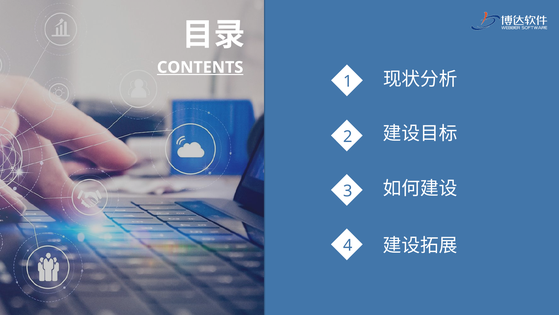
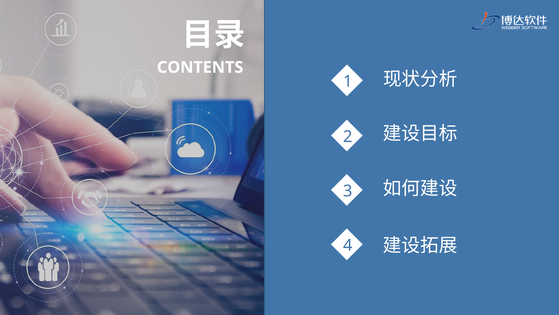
CONTENTS underline: present -> none (200, 67)
